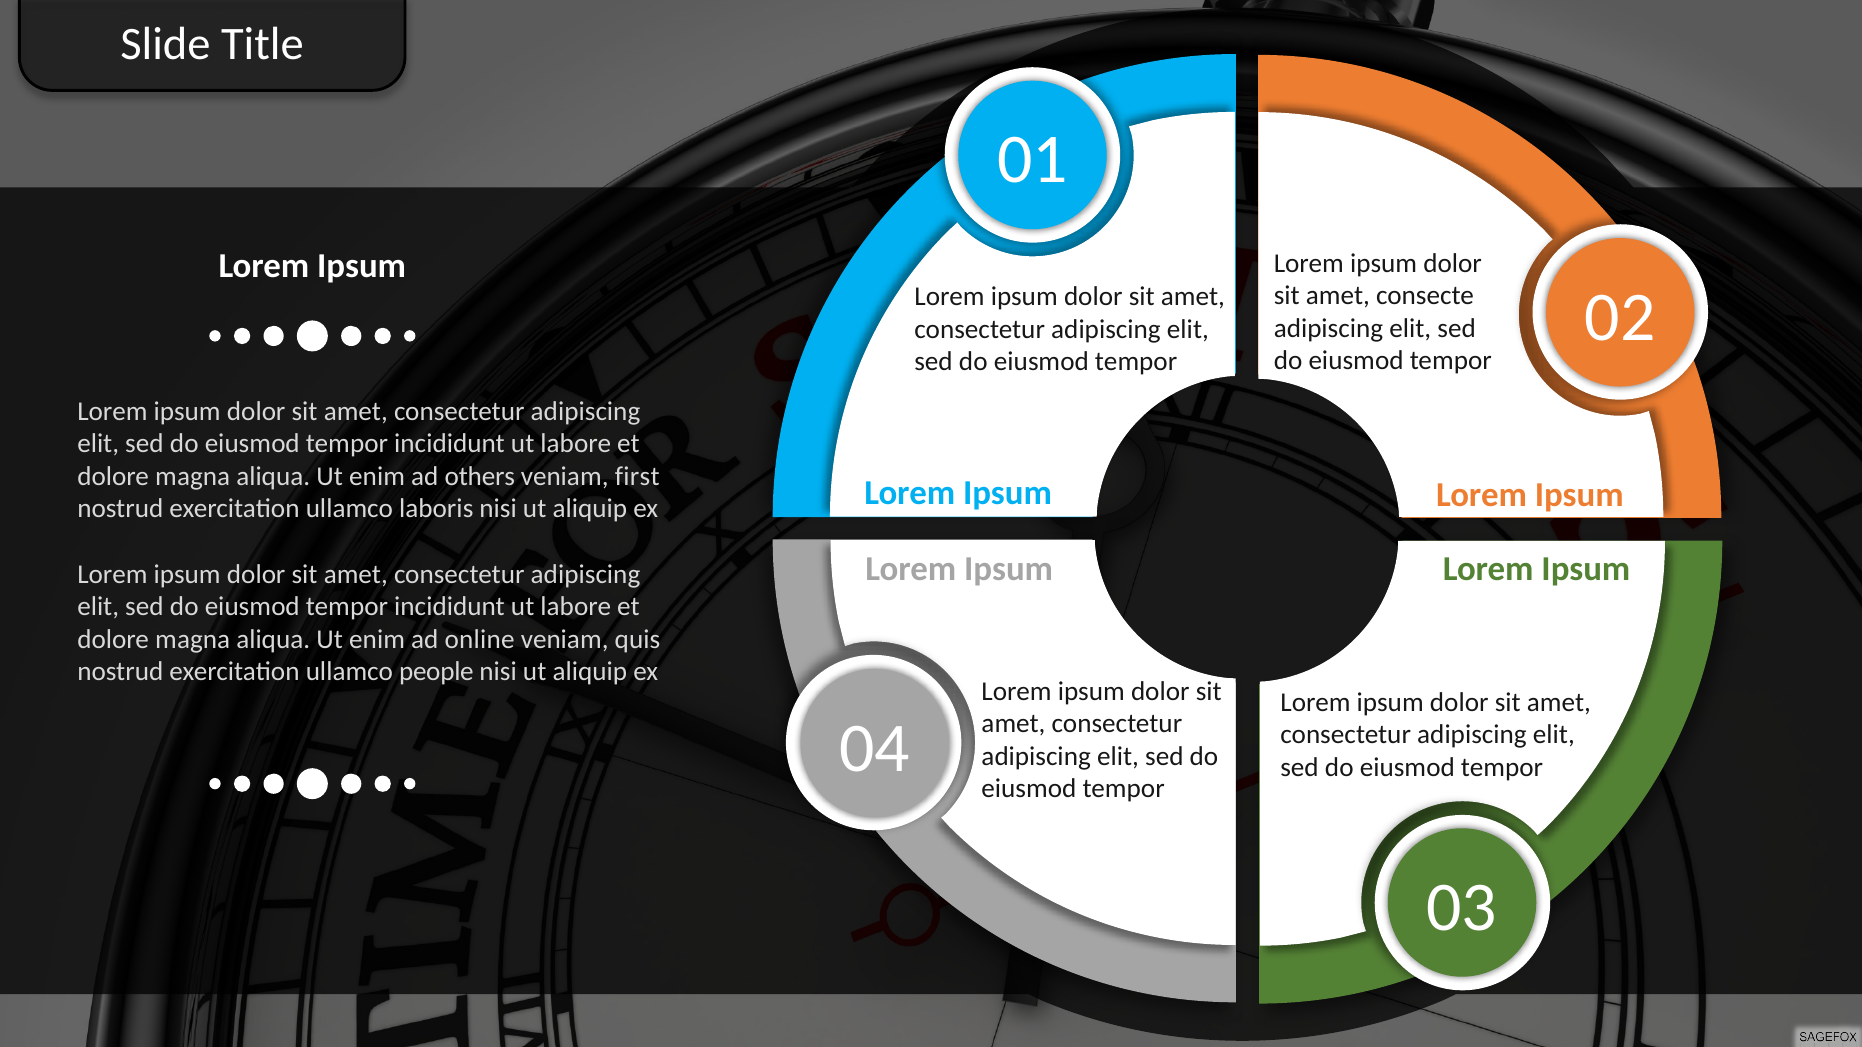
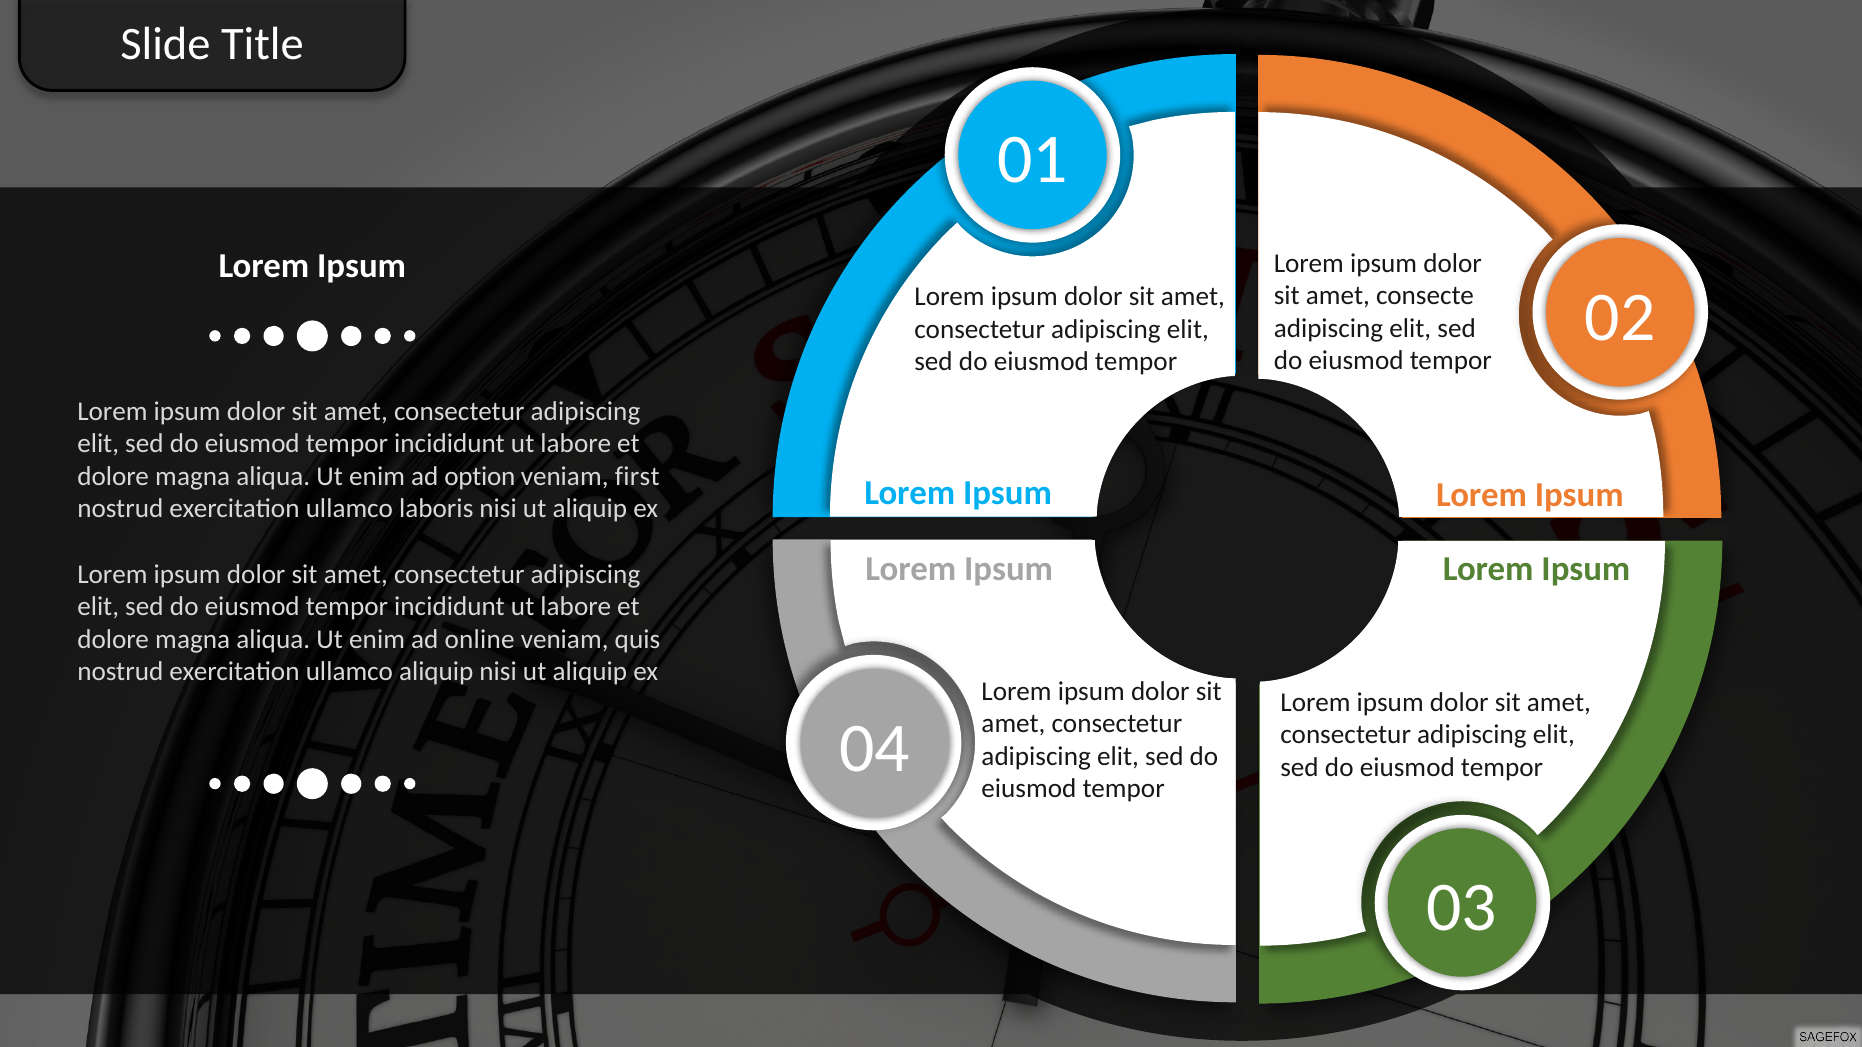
others: others -> option (480, 477)
ullamco people: people -> aliquip (436, 672)
